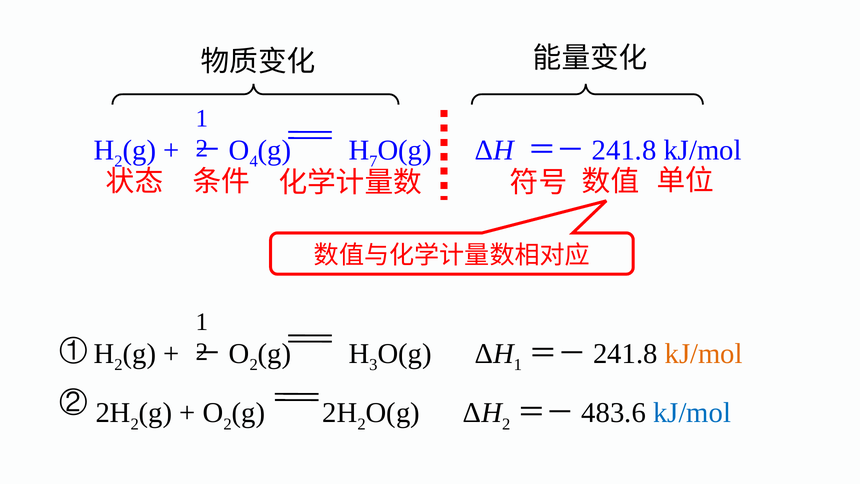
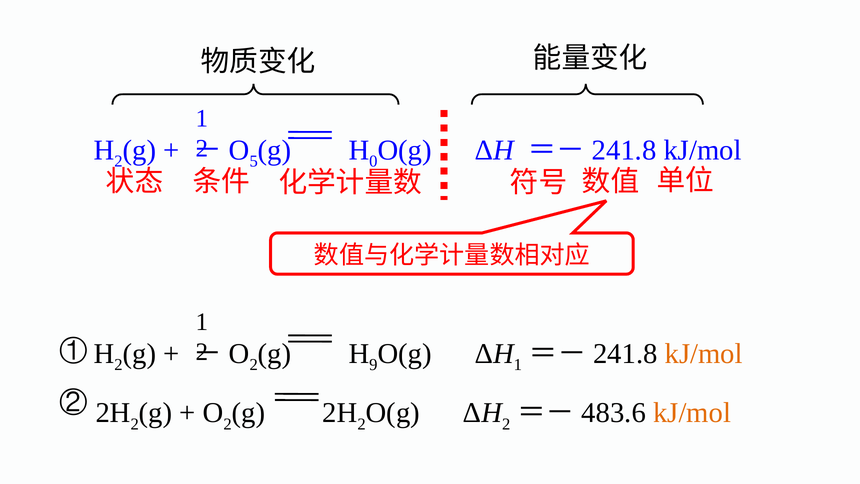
4: 4 -> 5 (254, 161)
7: 7 -> 0 (373, 161)
3: 3 -> 9 (373, 365)
kJ/mol colour: blue -> orange (692, 413)
